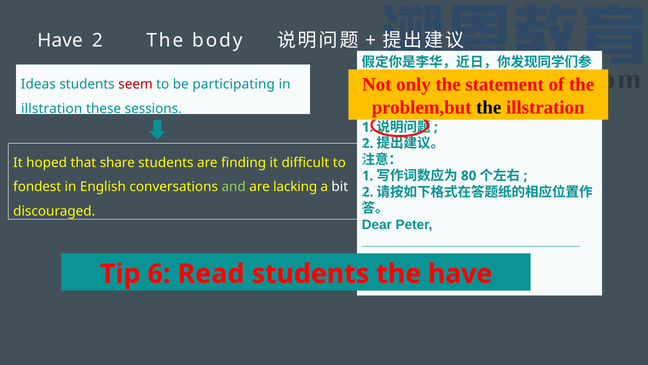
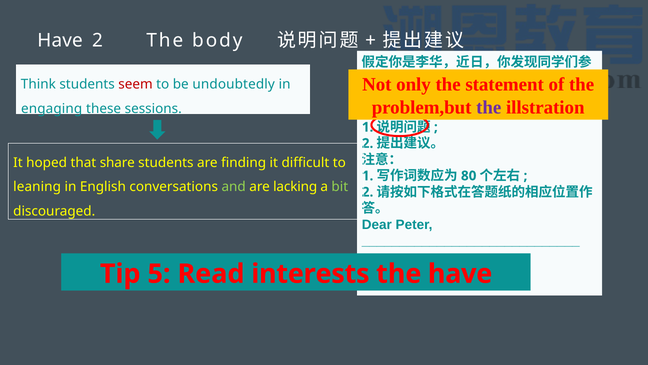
Ideas: Ideas -> Think (38, 84)
participating: participating -> undoubtedly (234, 84)
the colour: black -> purple (489, 107)
illstration: illstration -> engaging (52, 109)
fondest: fondest -> leaning (37, 187)
bit colour: white -> light green (340, 187)
6: 6 -> 5 (159, 274)
Read students: students -> interests (310, 274)
